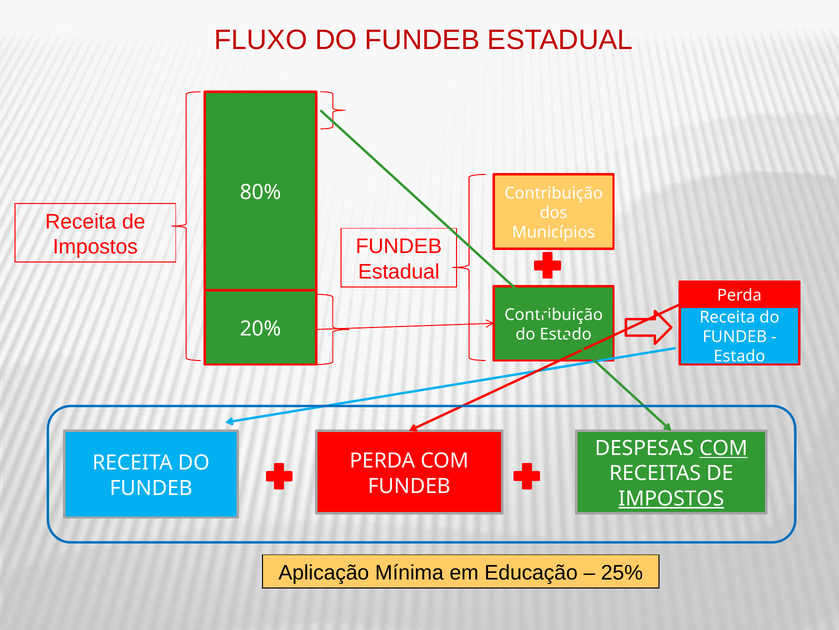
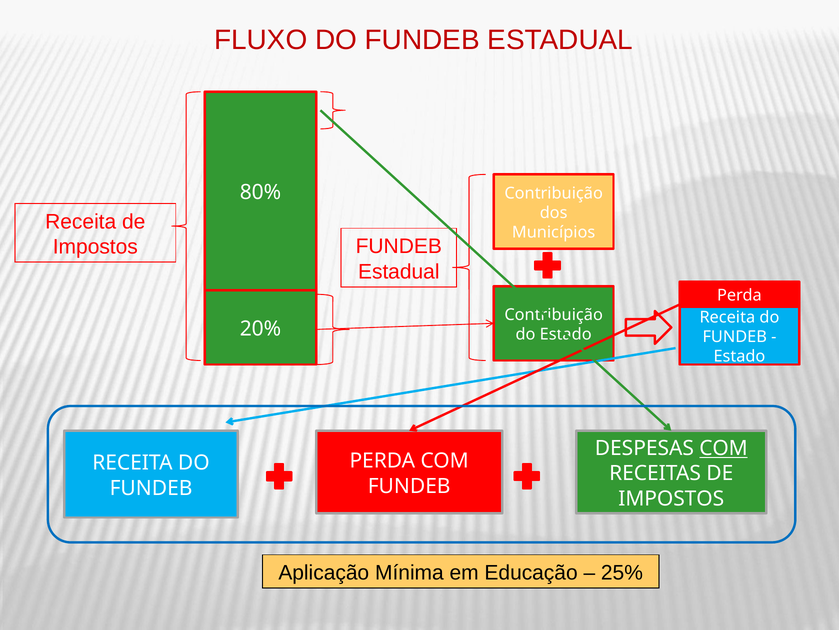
IMPOSTOS underline: present -> none (671, 498)
